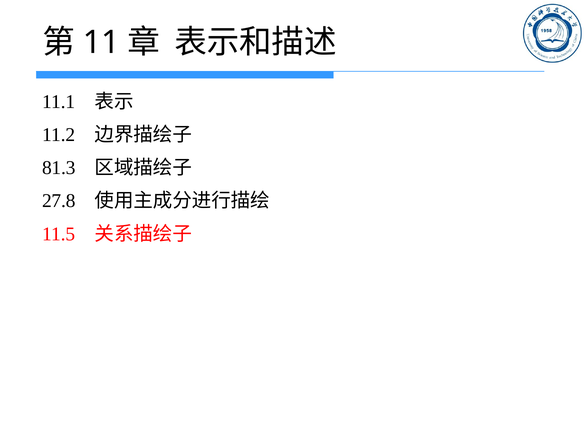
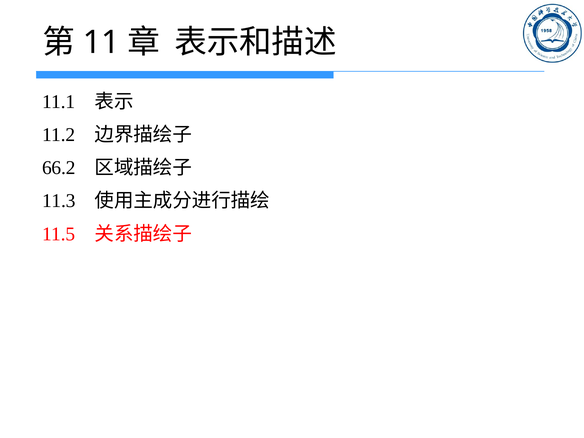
81.3: 81.3 -> 66.2 (59, 168)
27.8: 27.8 -> 11.3 (59, 201)
